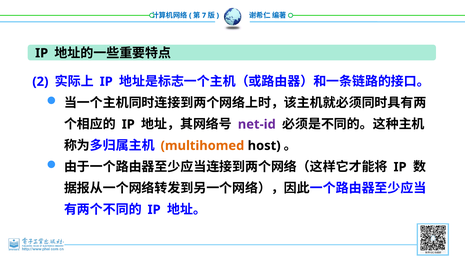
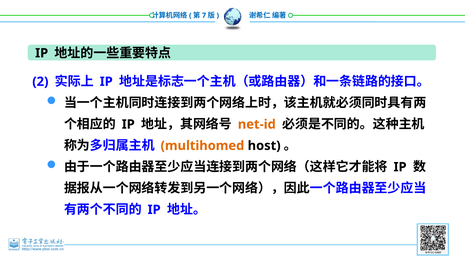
net-id colour: purple -> orange (257, 124)
